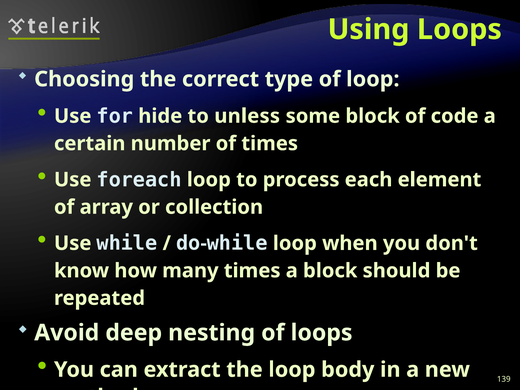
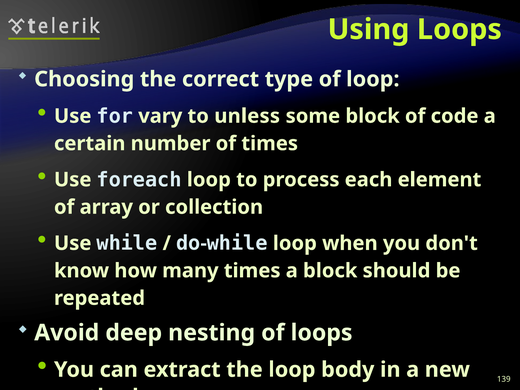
hide: hide -> vary (160, 116)
